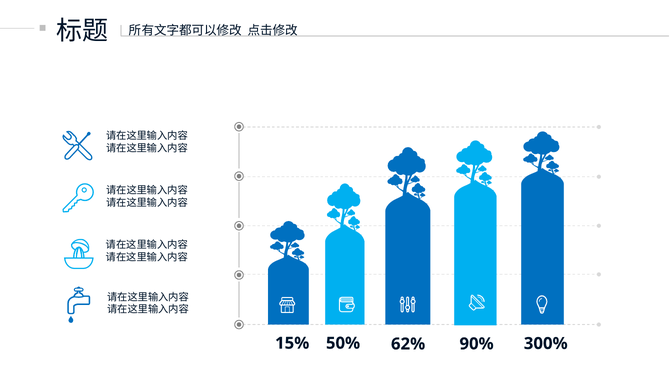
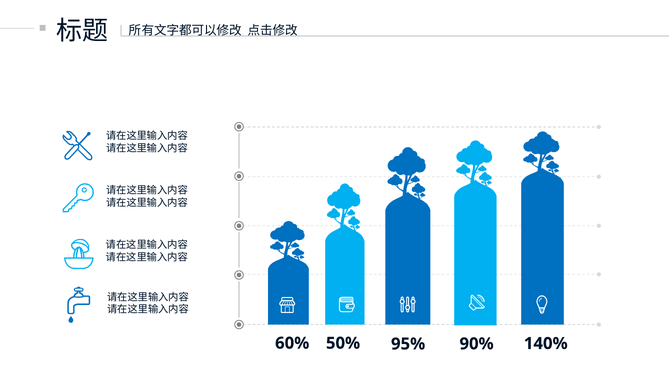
15%: 15% -> 60% (292, 343)
62%: 62% -> 95% (408, 344)
300%: 300% -> 140% (546, 343)
